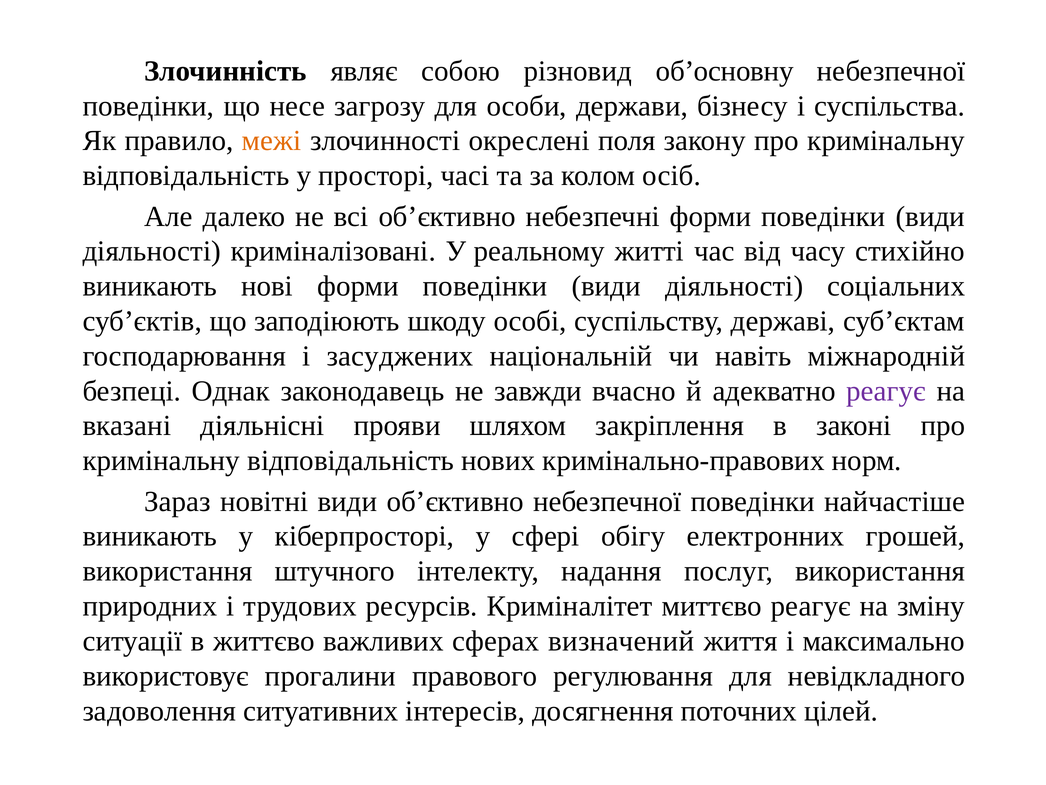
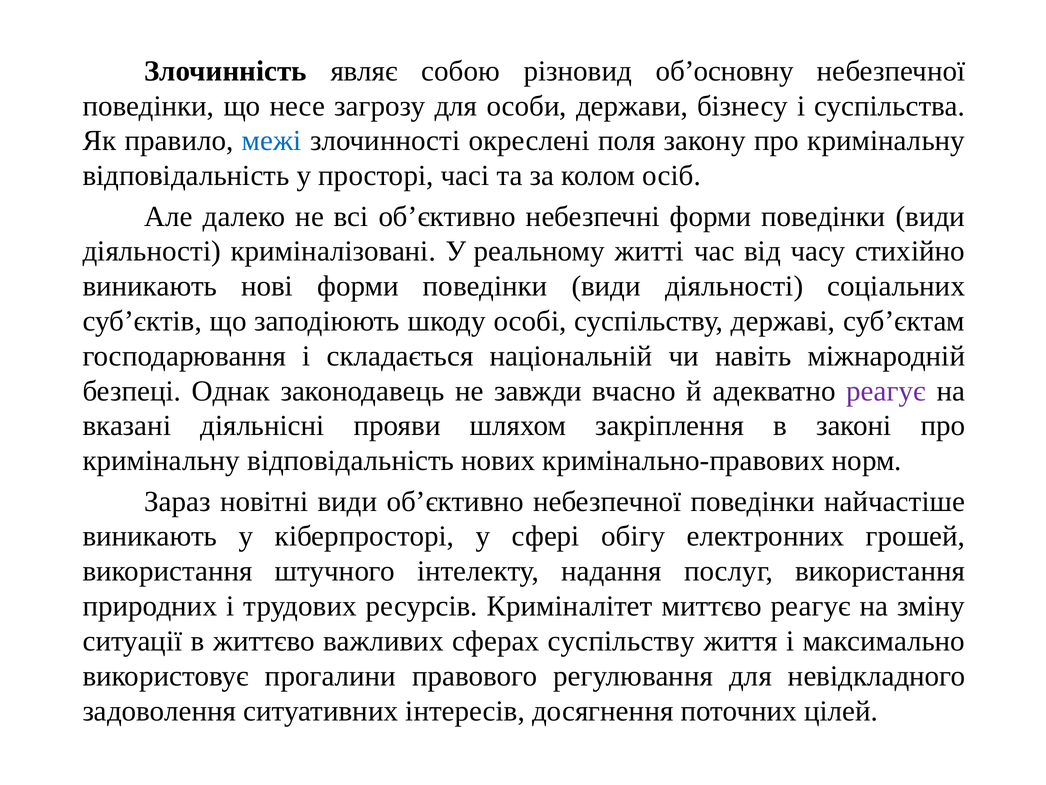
межі colour: orange -> blue (272, 141)
засуджених: засуджених -> складається (400, 356)
сферах визначений: визначений -> суспільству (621, 641)
